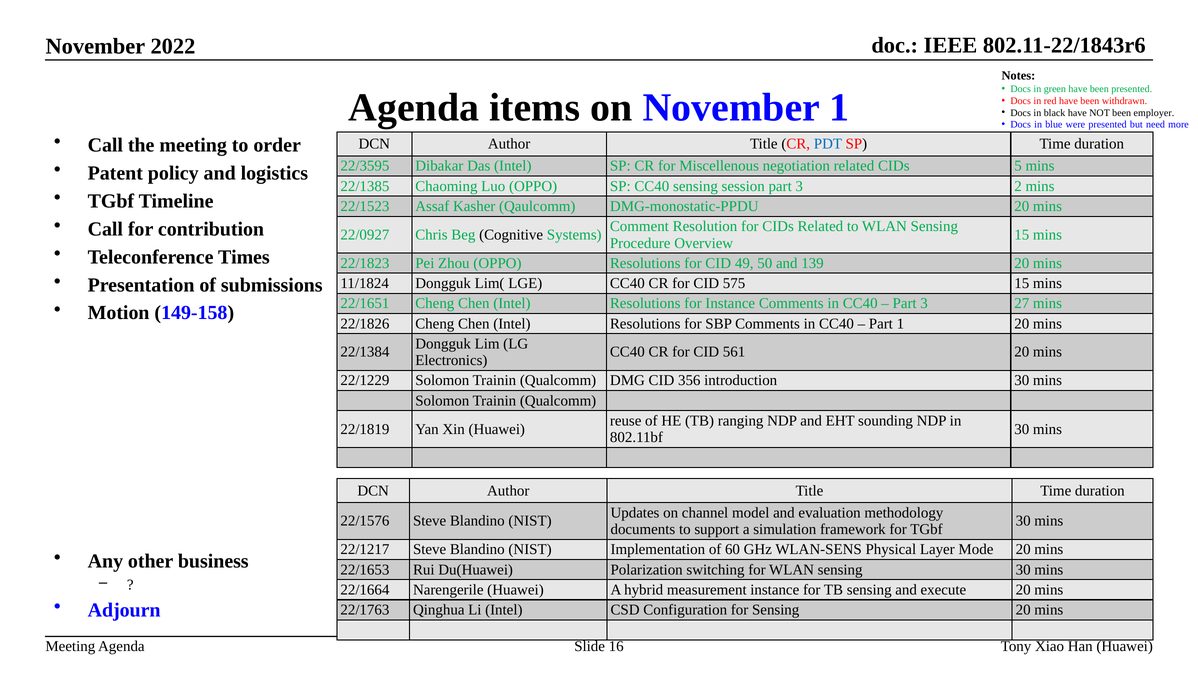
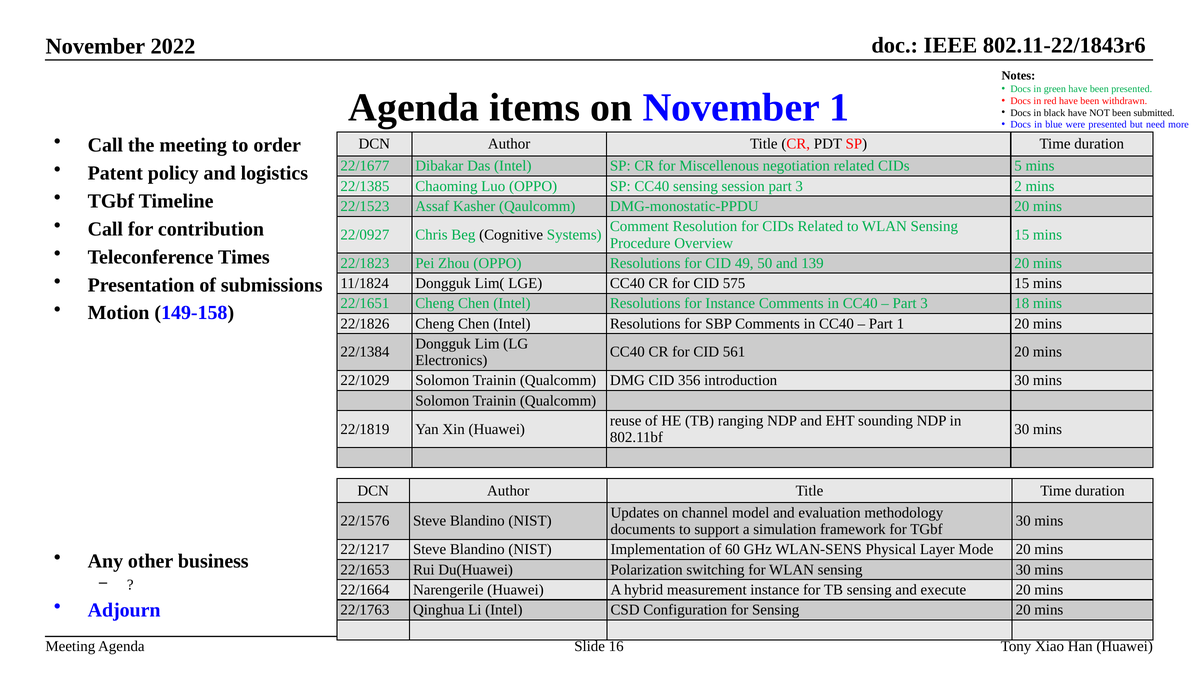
employer: employer -> submitted (1154, 113)
PDT colour: blue -> black (828, 144)
22/3595: 22/3595 -> 22/1677 (365, 166)
27: 27 -> 18 (1022, 303)
22/1229: 22/1229 -> 22/1029 (365, 380)
